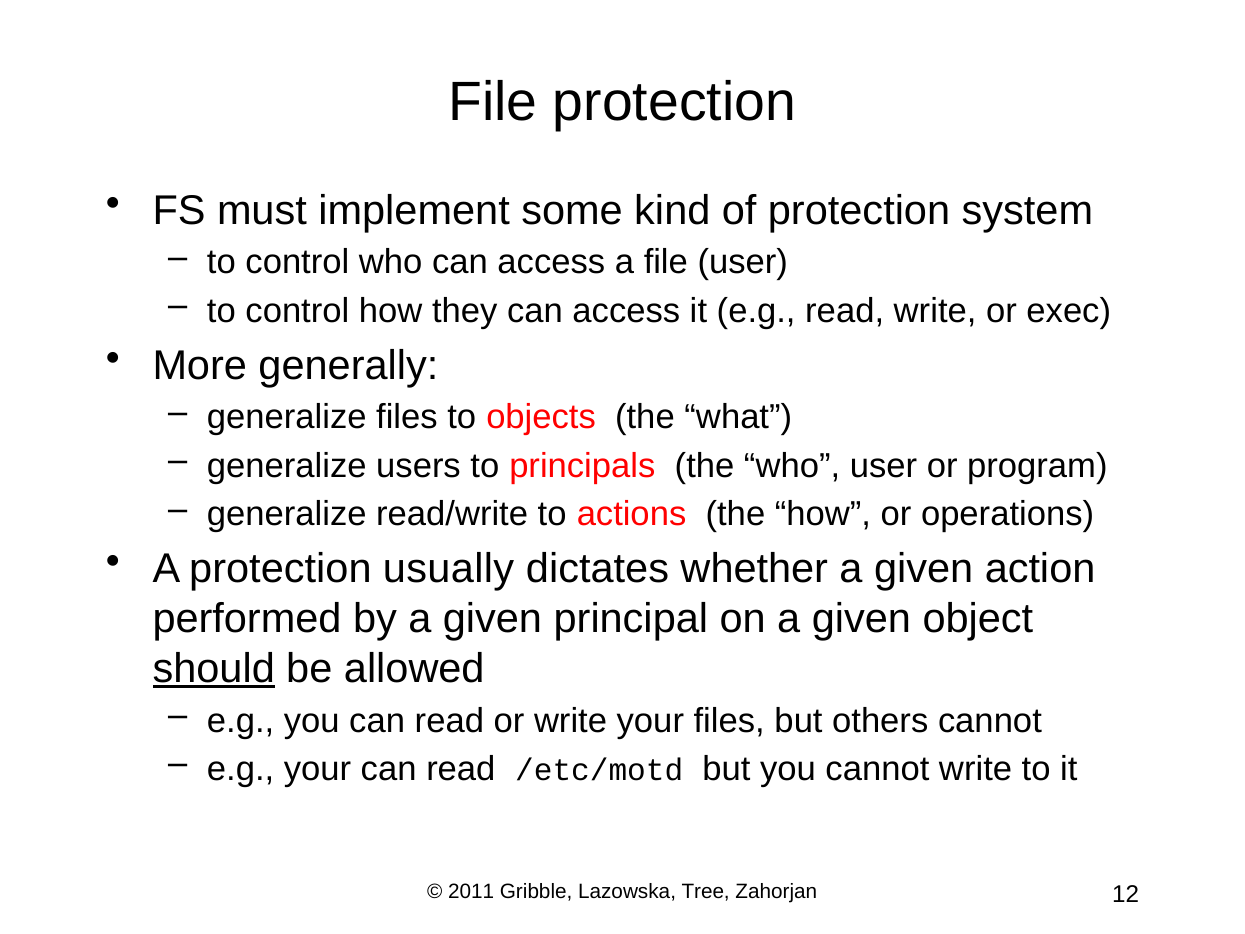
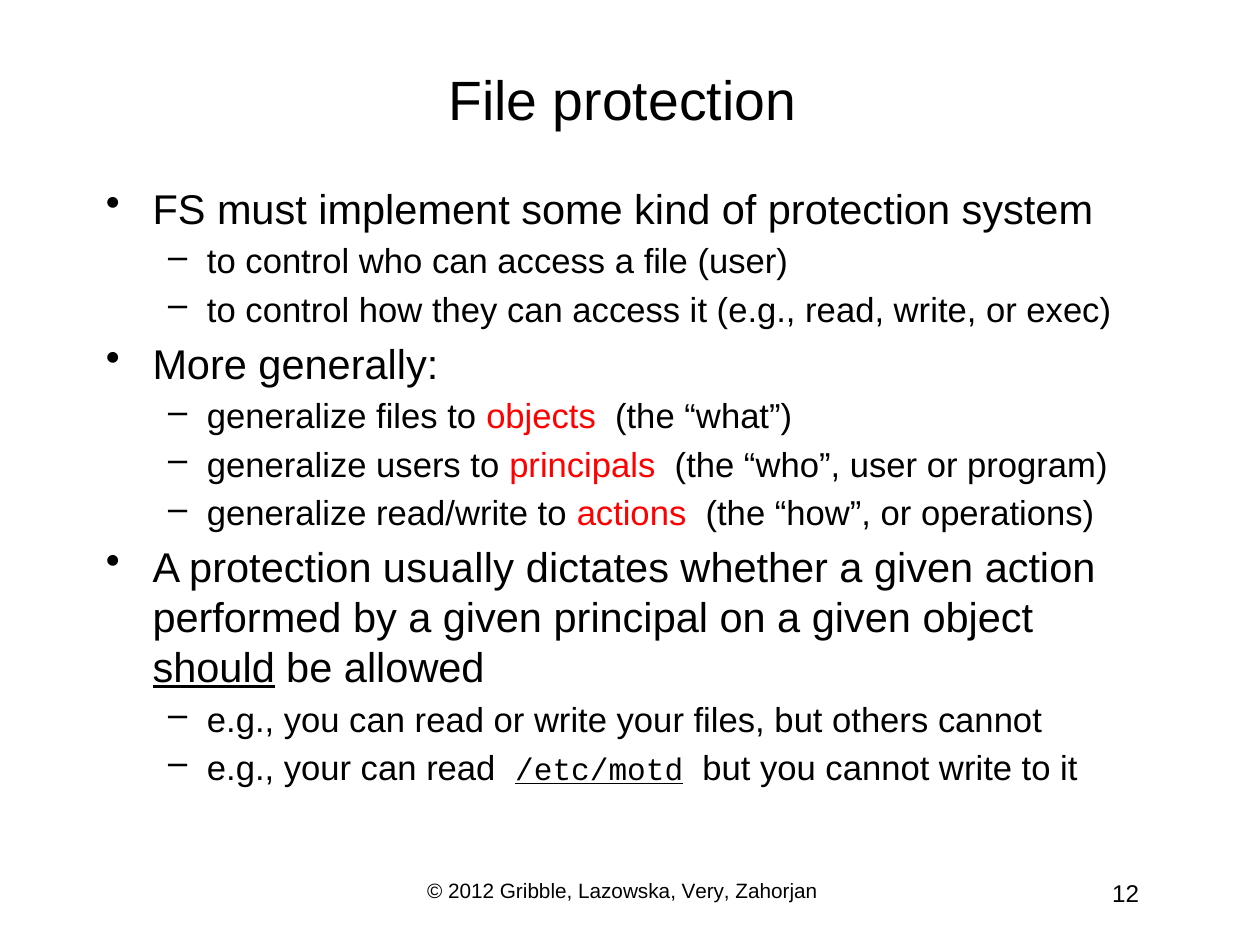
/etc/motd underline: none -> present (599, 770)
2011: 2011 -> 2012 (471, 892)
Tree: Tree -> Very (706, 892)
